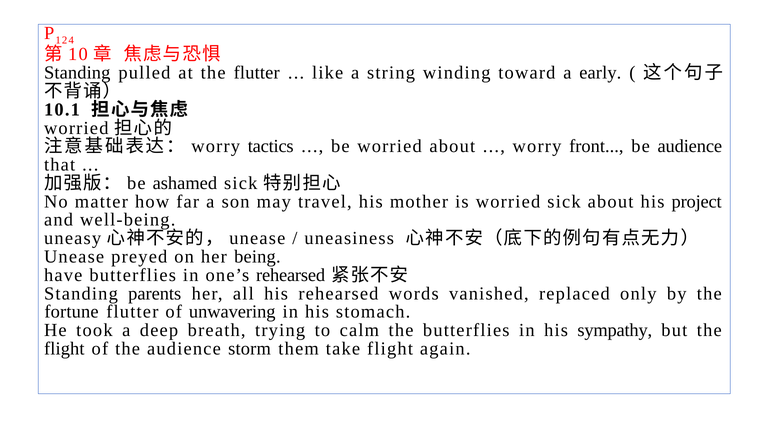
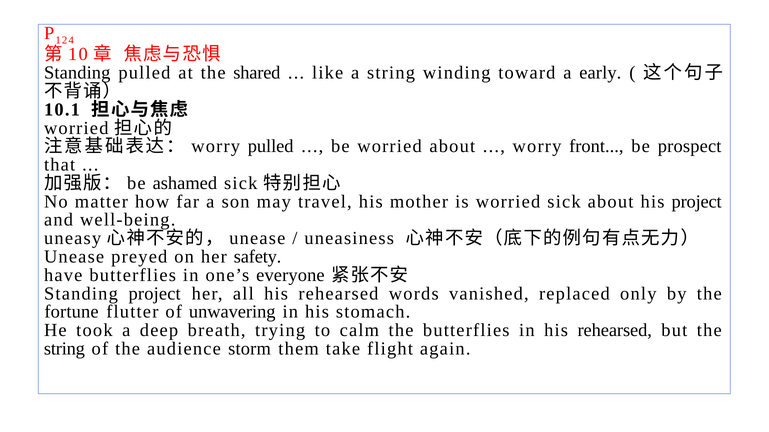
the flutter: flutter -> shared (257, 73)
worry tactics: tactics -> pulled (271, 147)
be audience: audience -> prospect (690, 147)
being: being -> safety (258, 257)
one’s rehearsed: rehearsed -> everyone (290, 275)
Standing parents: parents -> project (155, 294)
in his sympathy: sympathy -> rehearsed (615, 331)
flight: flight -> string (64, 349)
